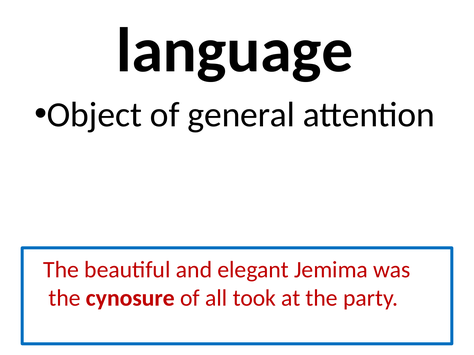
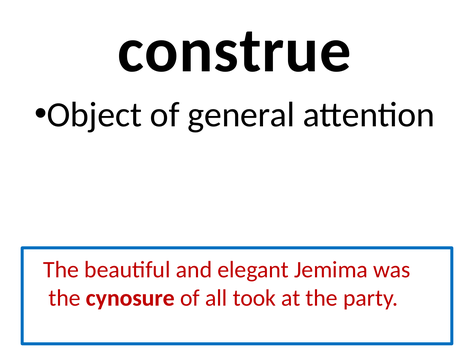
language: language -> construe (234, 51)
